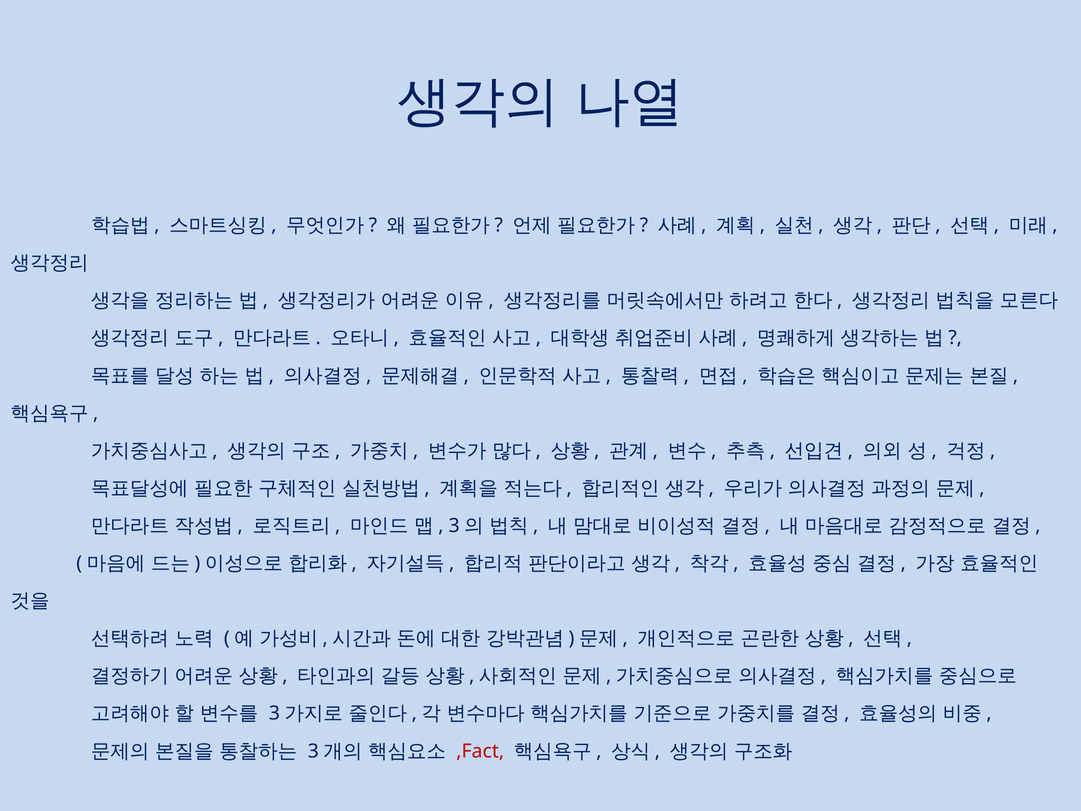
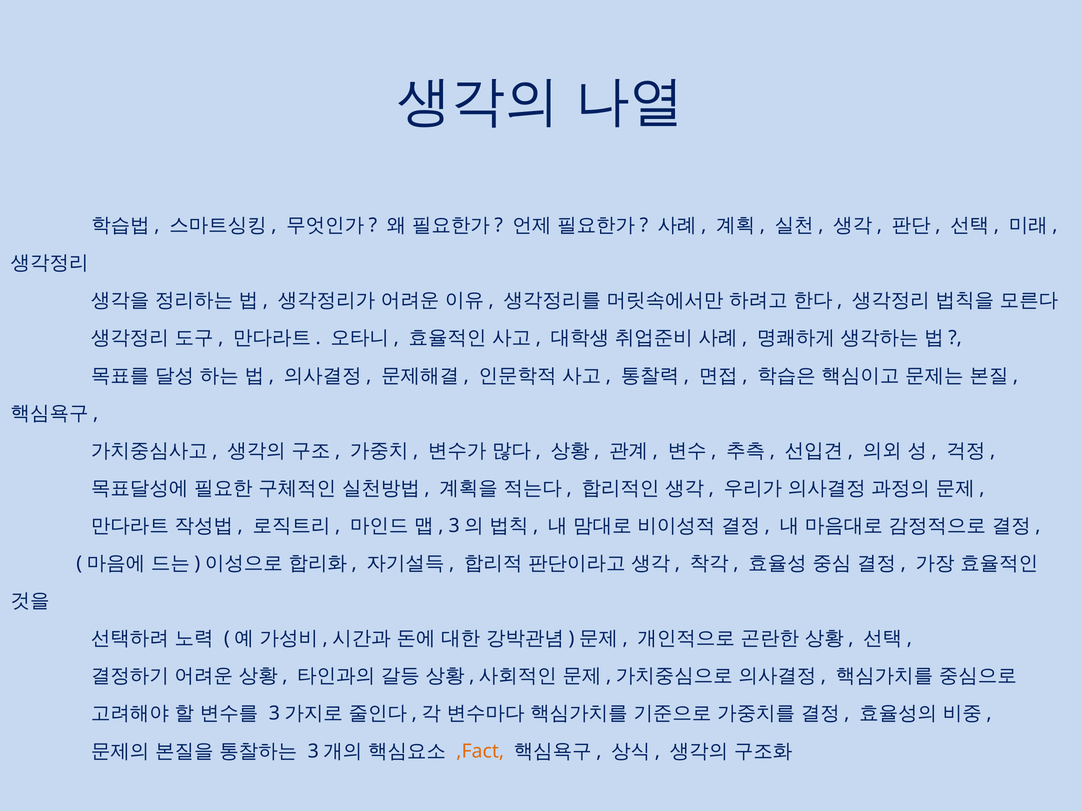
,Fact colour: red -> orange (480, 751)
